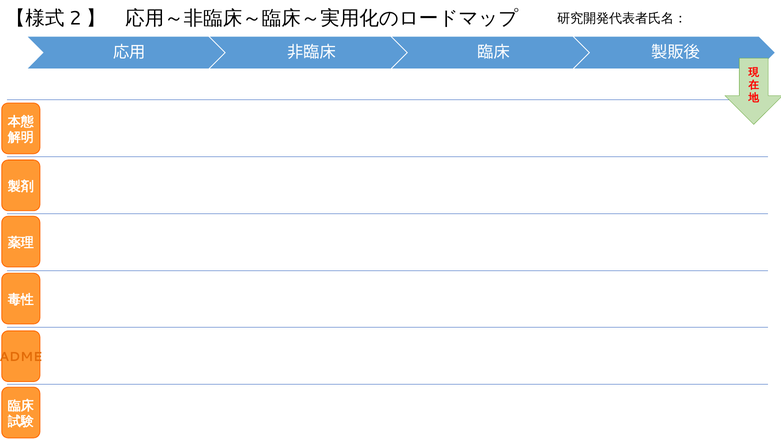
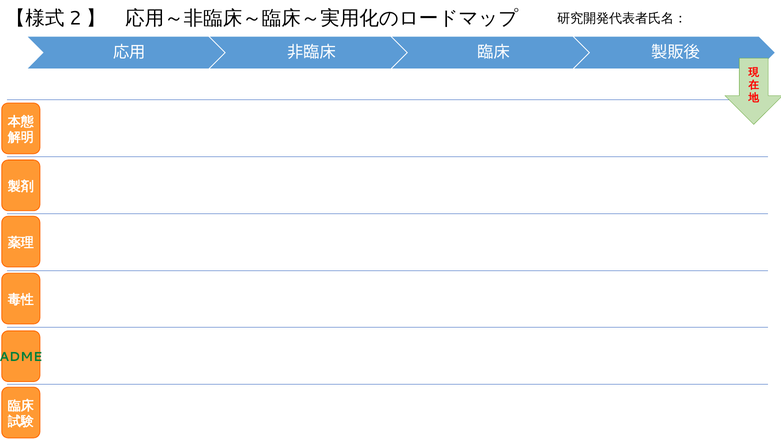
ADME colour: orange -> green (21, 357)
